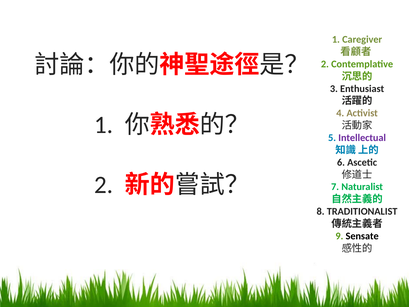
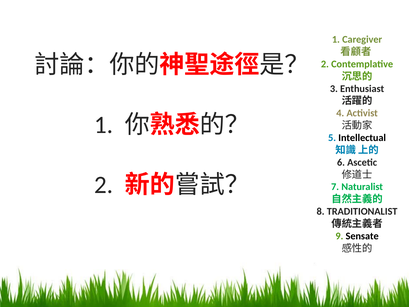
Intellectual colour: purple -> black (362, 138)
